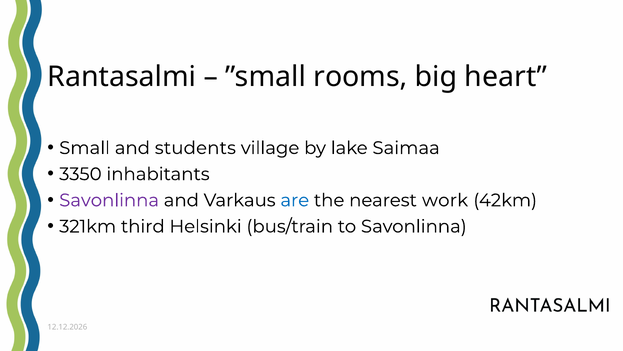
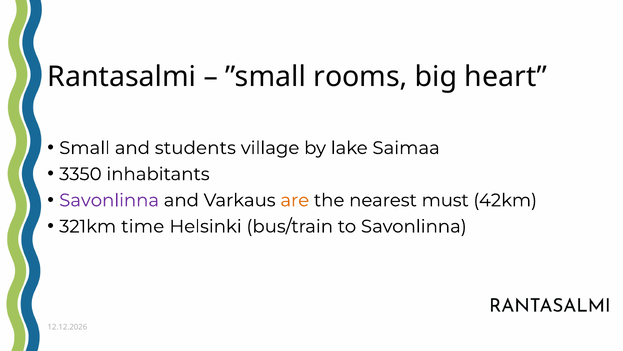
are colour: blue -> orange (295, 200)
work: work -> must (445, 200)
third: third -> time (143, 226)
